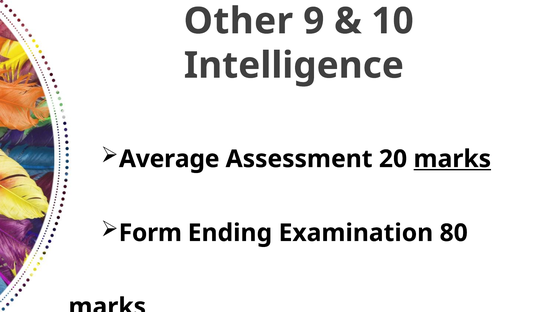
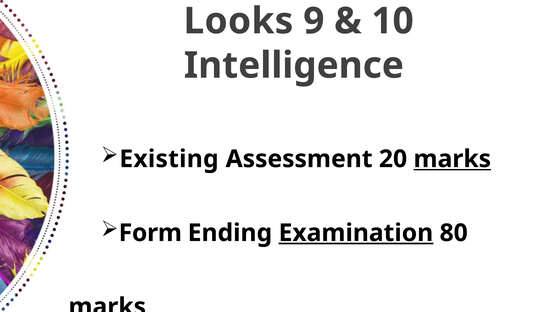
Other: Other -> Looks (238, 21)
Average: Average -> Existing (169, 159)
Examination underline: none -> present (356, 233)
